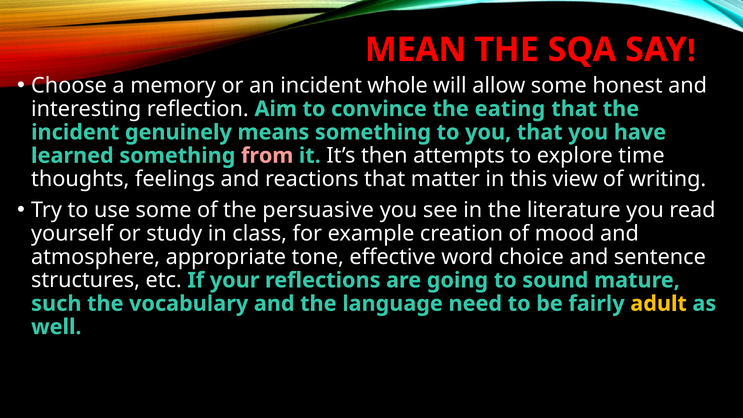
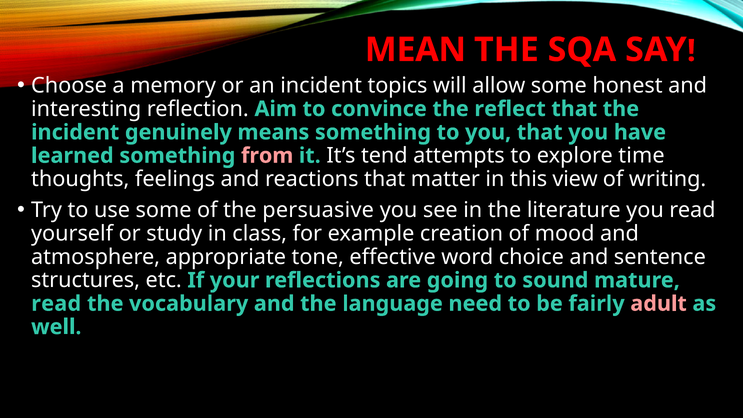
whole: whole -> topics (398, 86)
eating: eating -> reflect (510, 109)
then: then -> tend (384, 156)
such: such -> read (56, 304)
adult colour: yellow -> pink (659, 304)
